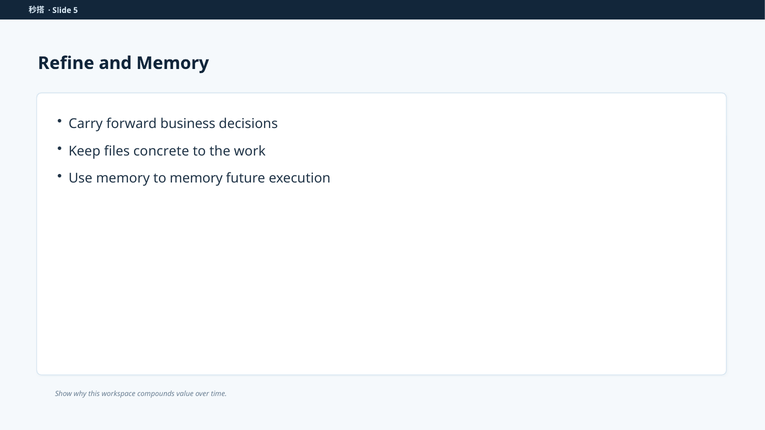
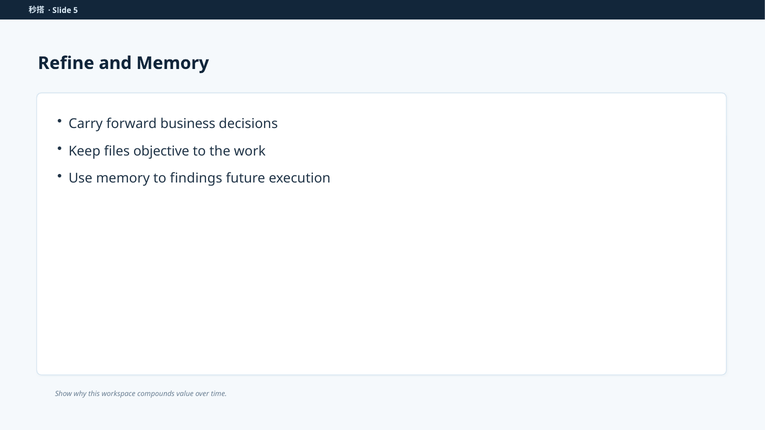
concrete: concrete -> objective (161, 151)
to memory: memory -> findings (196, 179)
